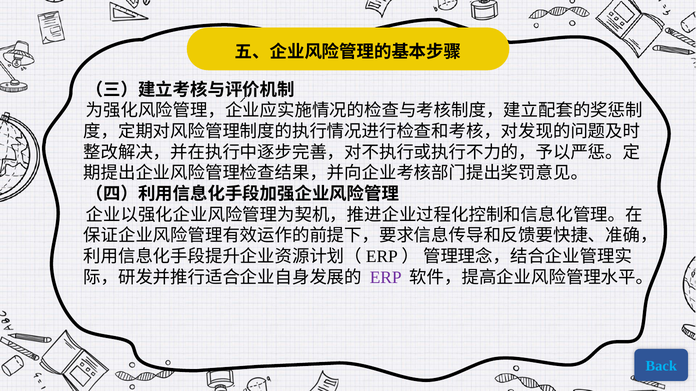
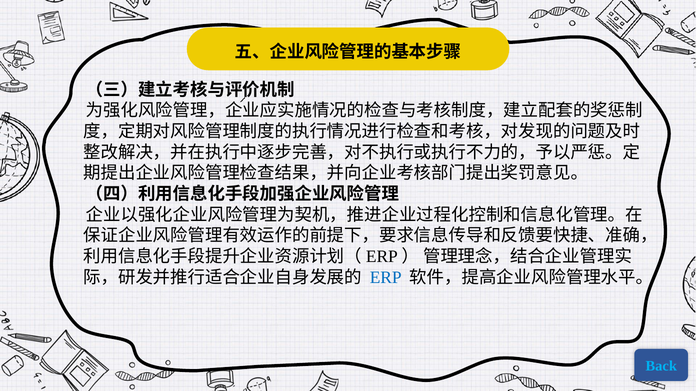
ERP colour: purple -> blue (386, 278)
